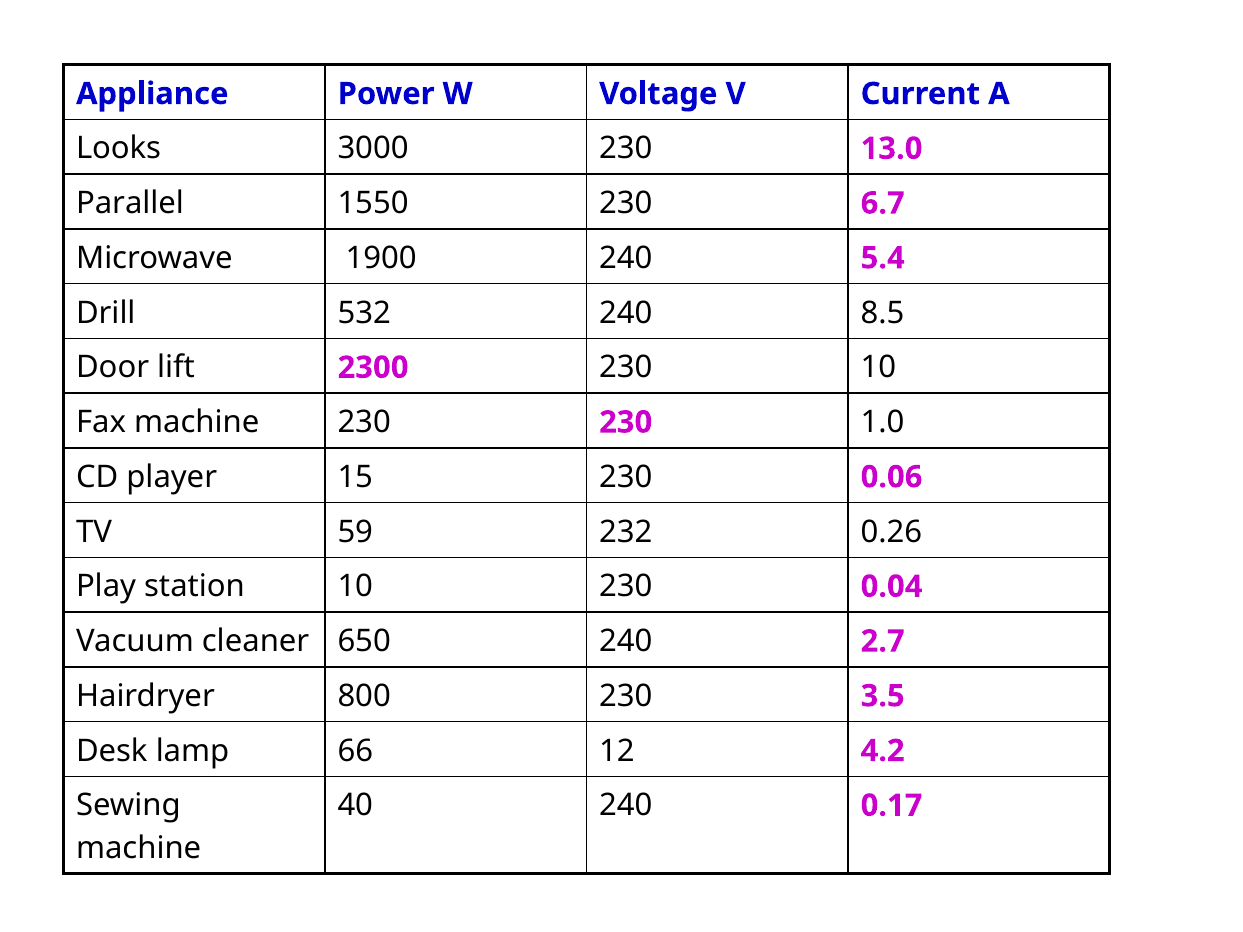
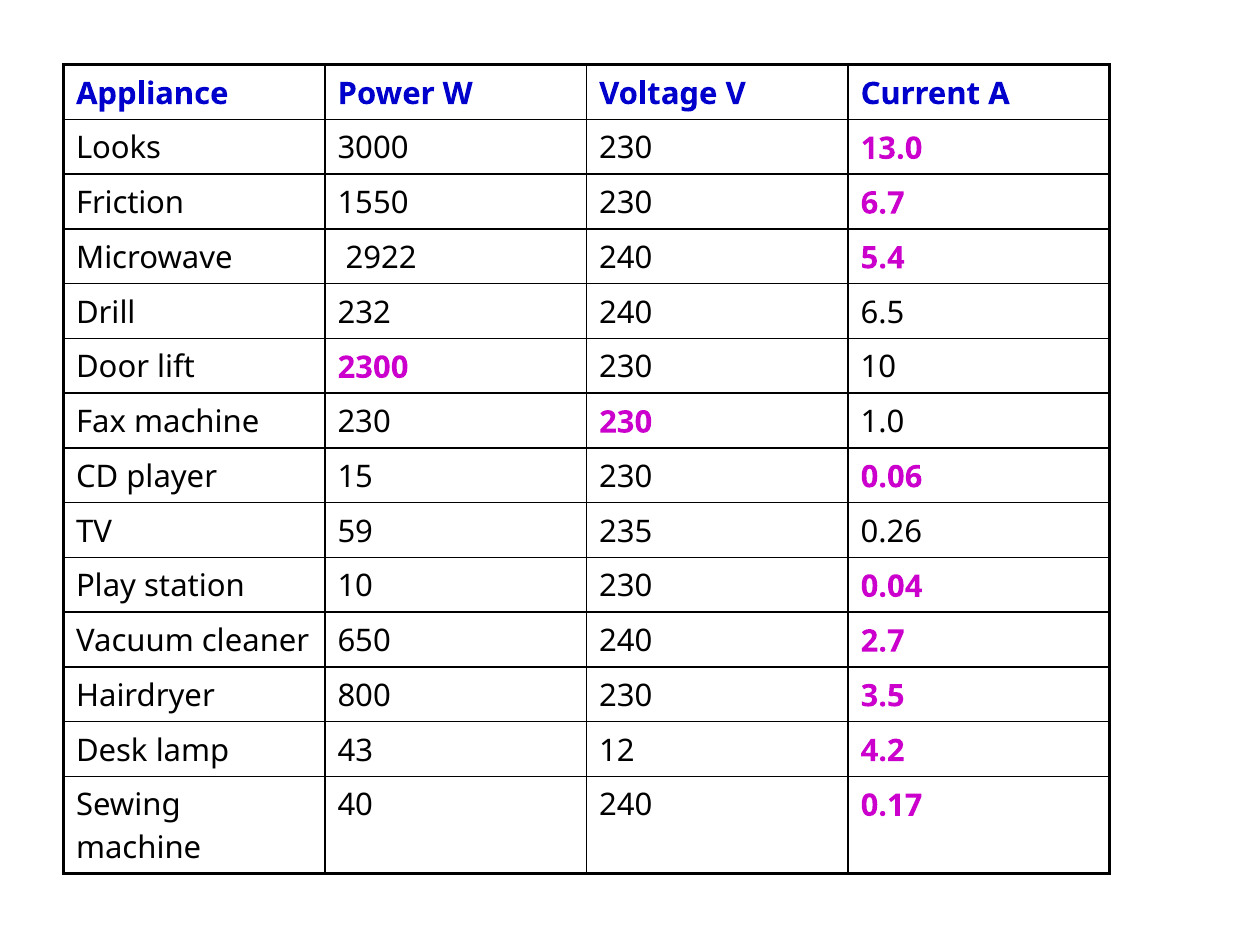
Parallel: Parallel -> Friction (130, 203)
1900: 1900 -> 2922 (381, 258)
532: 532 -> 232 (364, 313)
8.5: 8.5 -> 6.5 (883, 313)
232: 232 -> 235 (626, 532)
66: 66 -> 43 (355, 751)
